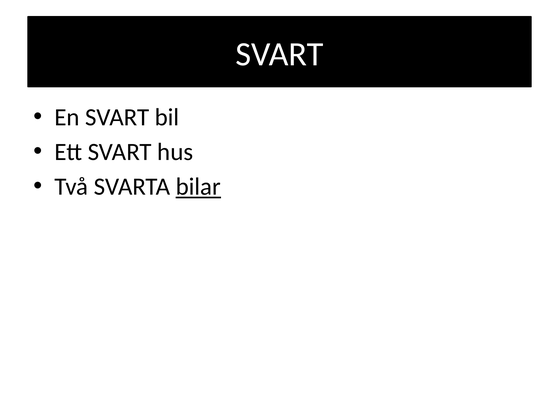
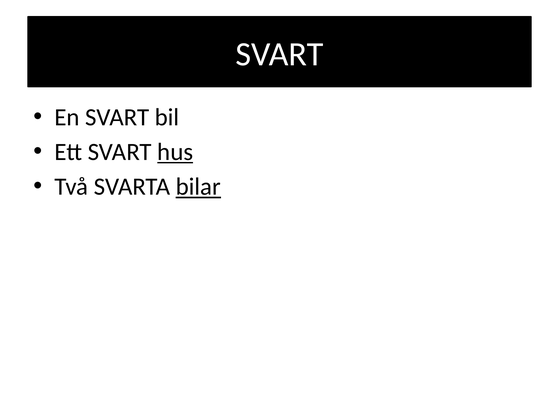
hus underline: none -> present (175, 152)
